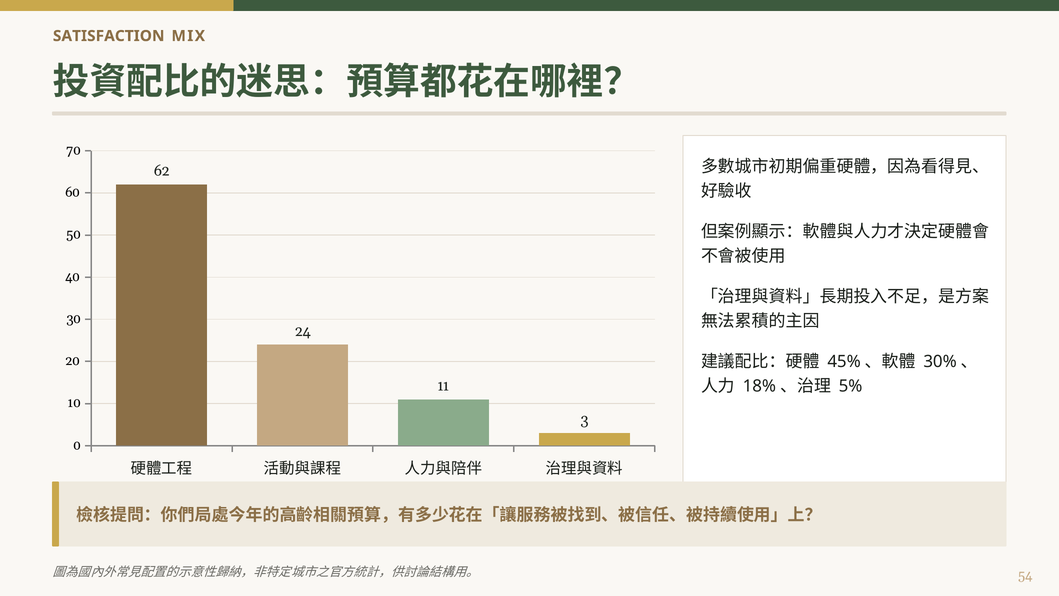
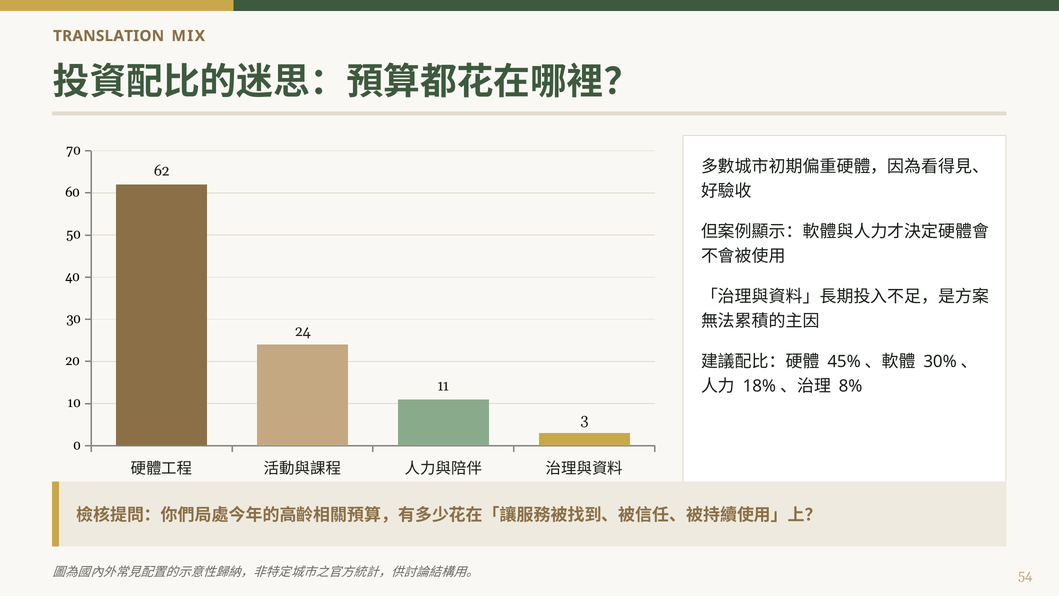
SATISFACTION: SATISFACTION -> TRANSLATION (109, 36)
5%: 5% -> 8% (851, 386)
